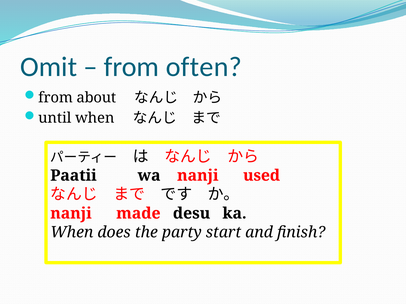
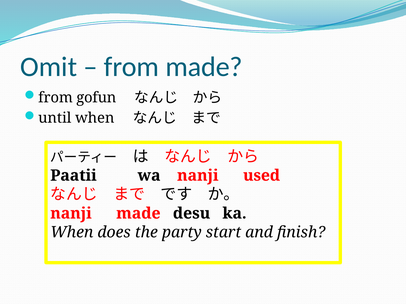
from often: often -> made (204, 67)
about: about -> gofun (96, 98)
